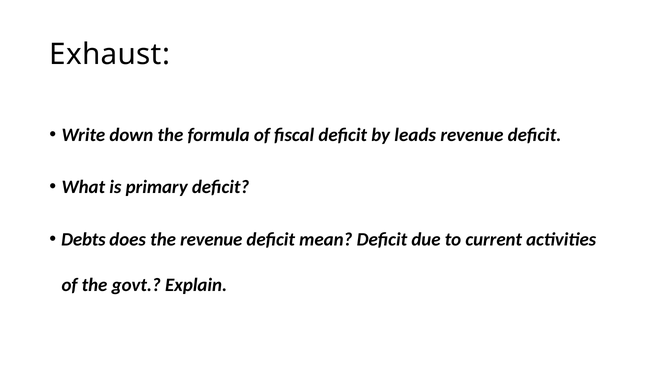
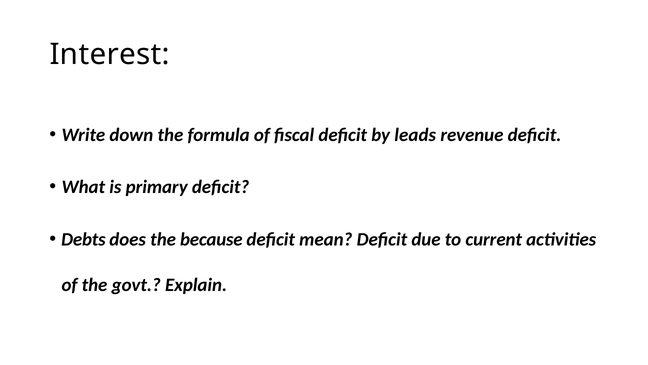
Exhaust: Exhaust -> Interest (110, 54)
the revenue: revenue -> because (211, 239)
